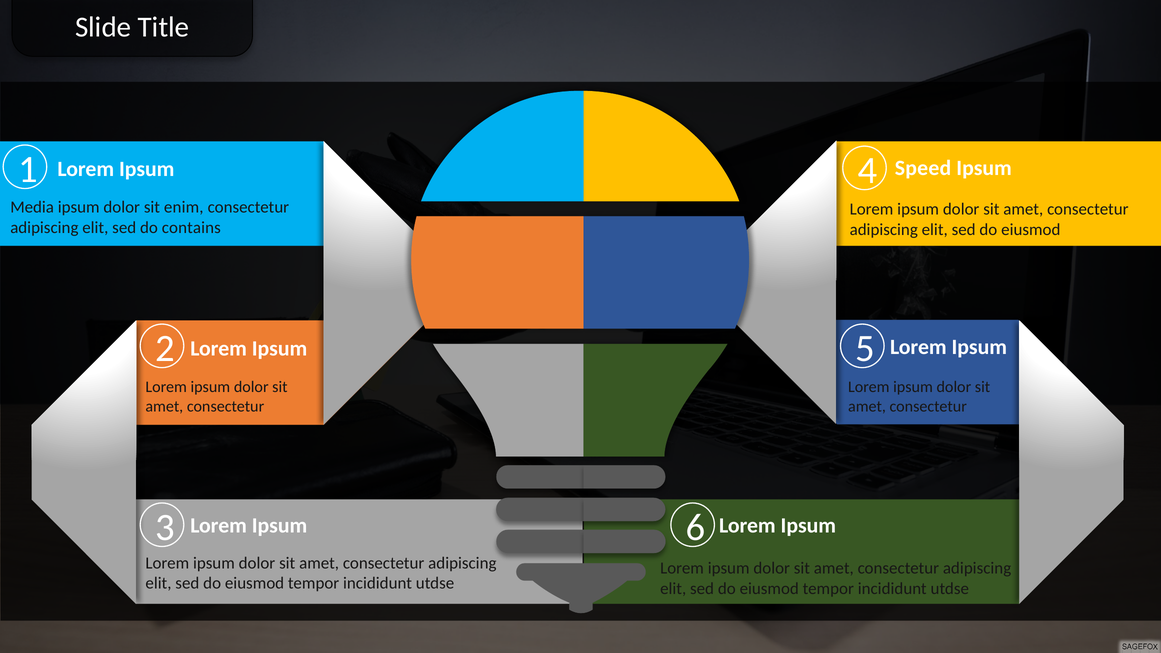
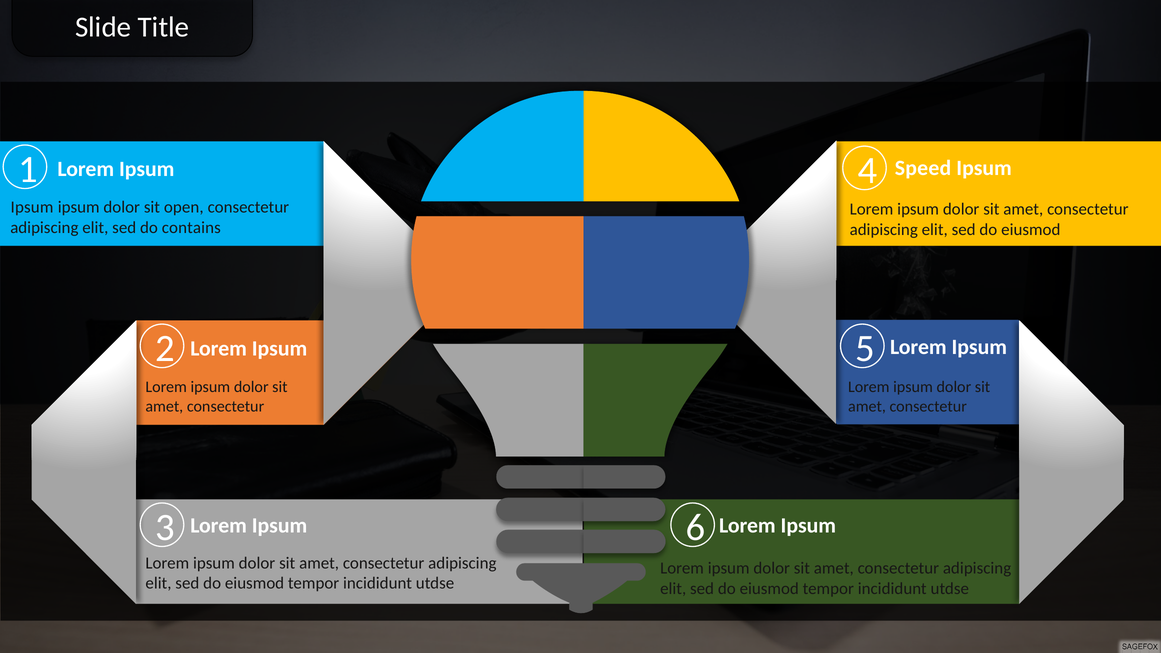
Media: Media -> Ipsum (32, 207)
enim: enim -> open (184, 207)
